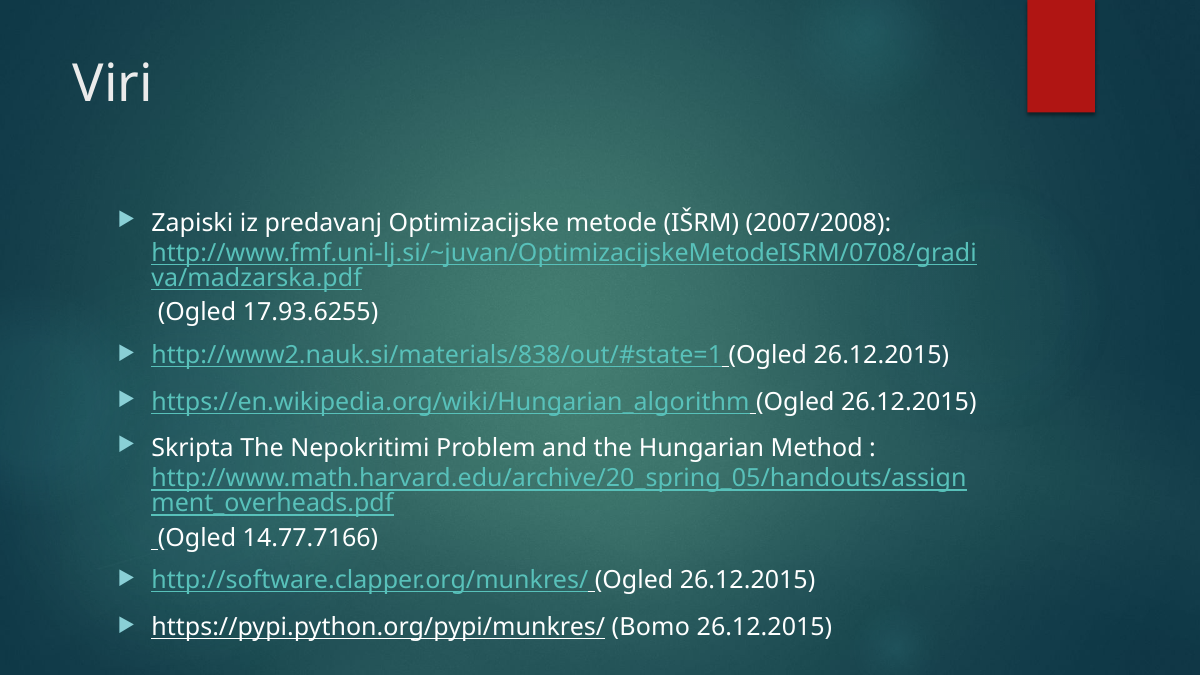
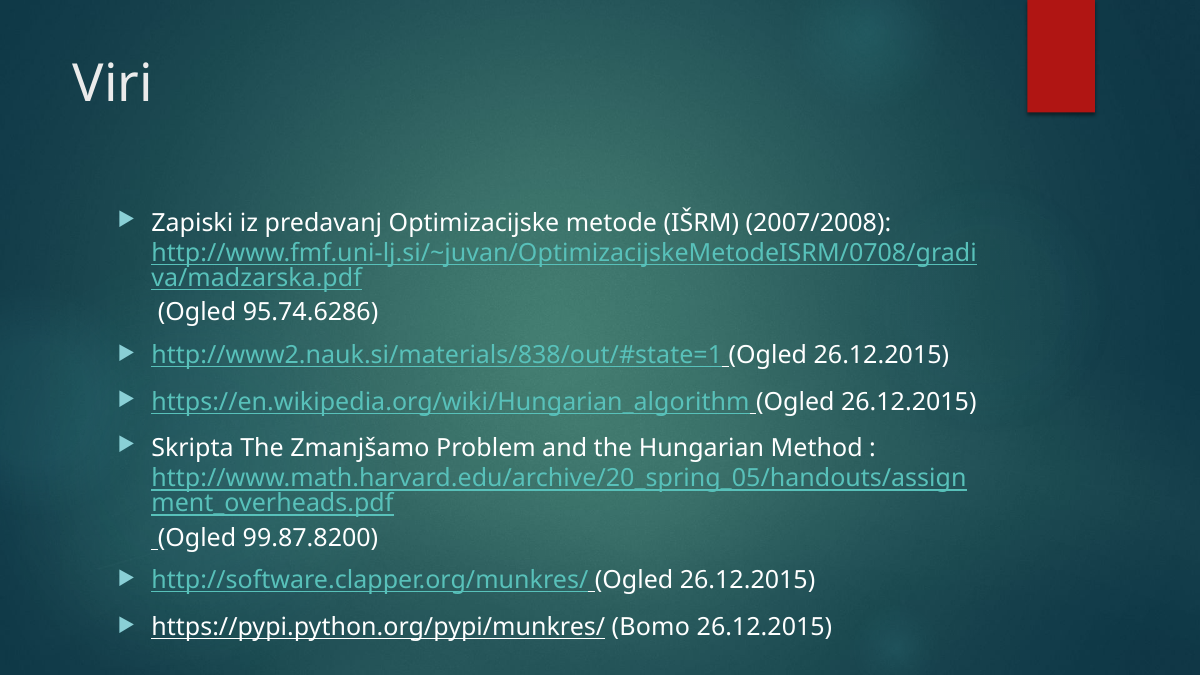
17.93.6255: 17.93.6255 -> 95.74.6286 (311, 313)
Nepokritimi: Nepokritimi -> Zmanjšamo (360, 449)
14.77.7166: 14.77.7166 -> 99.87.8200 (310, 538)
